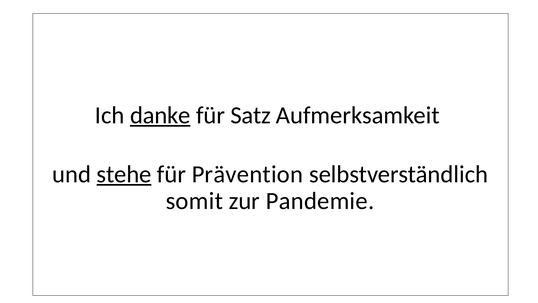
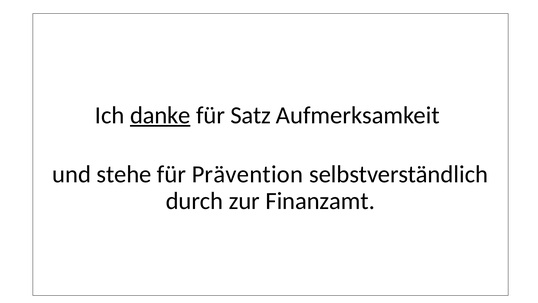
stehe underline: present -> none (124, 174)
somit: somit -> durch (195, 201)
Pandemie: Pandemie -> Finanzamt (320, 201)
